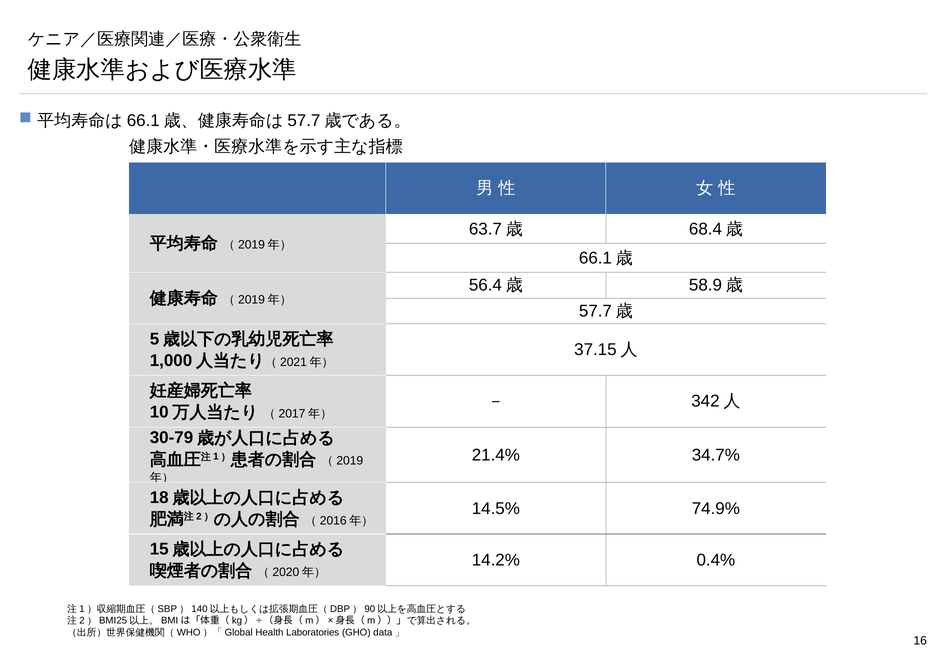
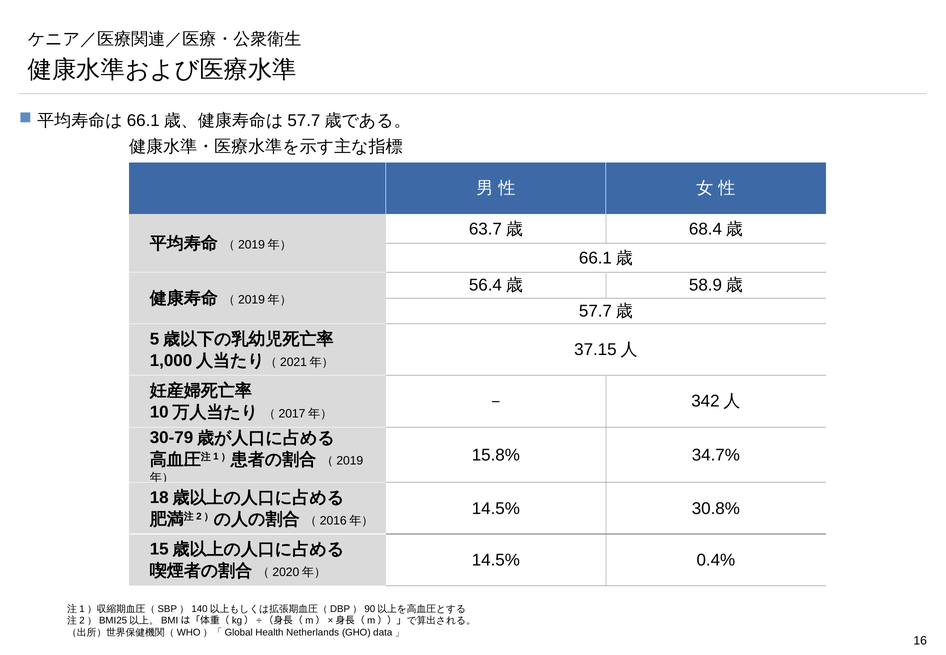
21.4%: 21.4% -> 15.8% (496, 455)
74.9%: 74.9% -> 30.8% (716, 508)
14.2%: 14.2% -> 14.5% (496, 560)
Laboratories: Laboratories -> Netherlands (313, 632)
